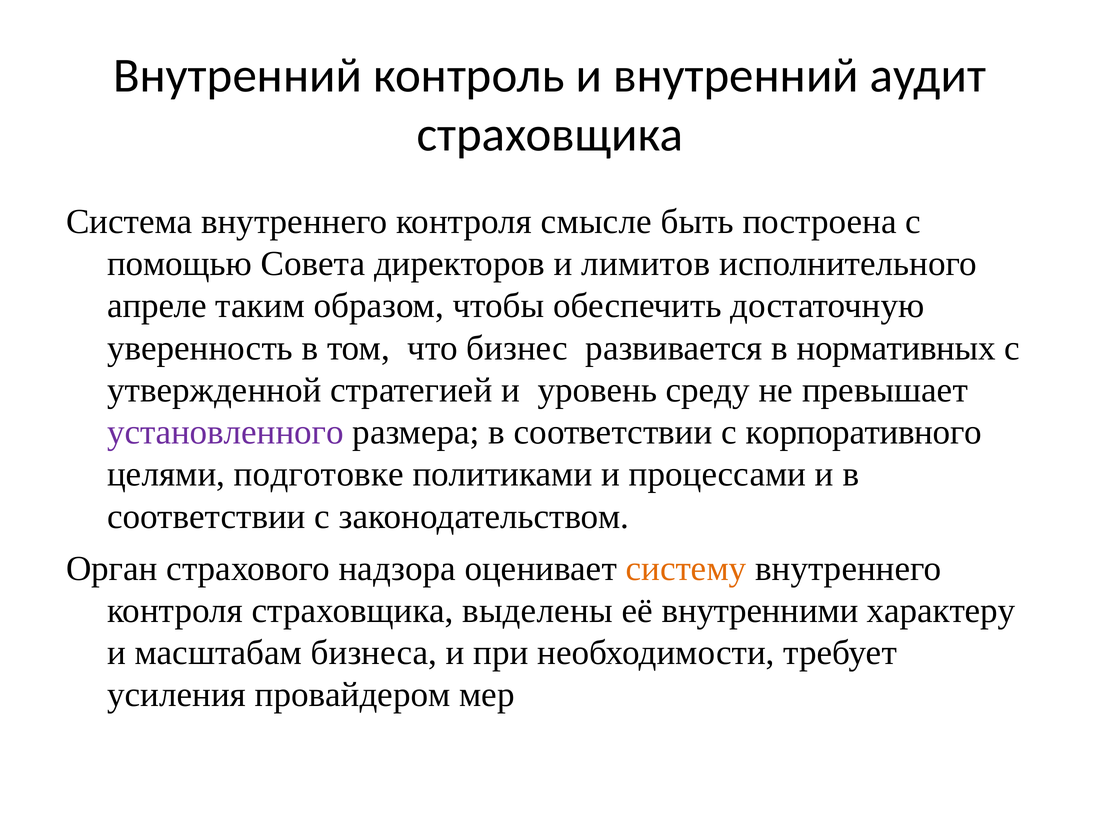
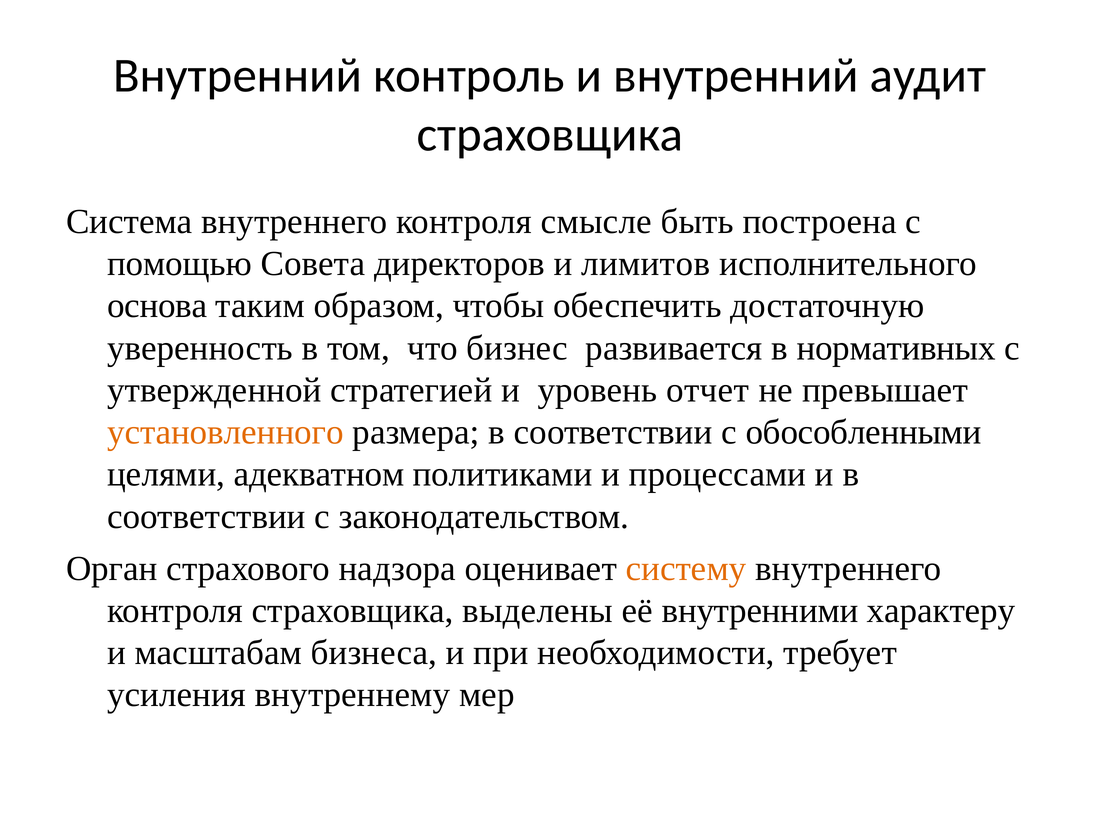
апреле: апреле -> основа (157, 306)
среду: среду -> отчет (708, 390)
установленного colour: purple -> orange (226, 432)
корпоративного: корпоративного -> обособленными (864, 432)
подготовке: подготовке -> адекватном (319, 474)
провайдером: провайдером -> внутреннему (353, 695)
